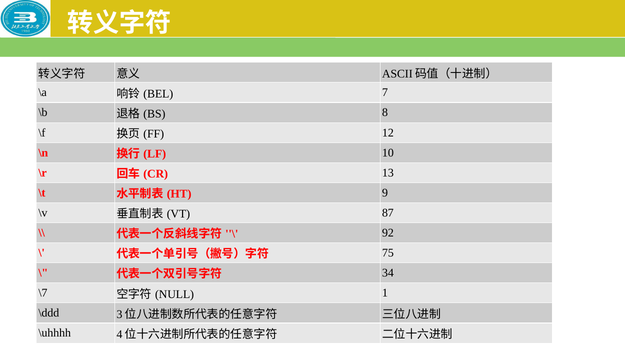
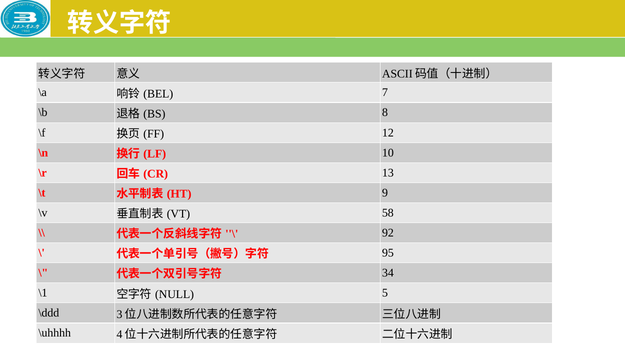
87: 87 -> 58 (388, 213)
75: 75 -> 95 (388, 253)
\7: \7 -> \1 (43, 294)
1: 1 -> 5 (385, 294)
